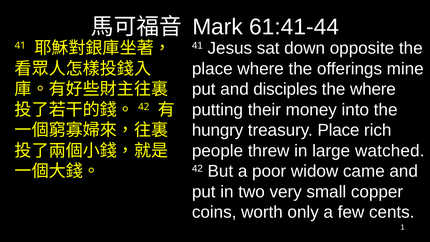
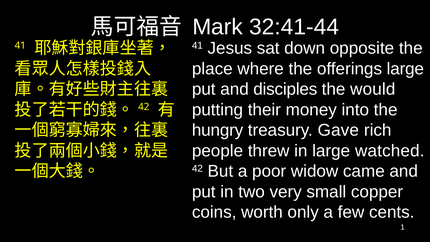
61:41-44: 61:41-44 -> 32:41-44 (294, 27)
offerings mine: mine -> large (405, 69)
the where: where -> would (373, 89)
treasury Place: Place -> Gave (338, 130)
